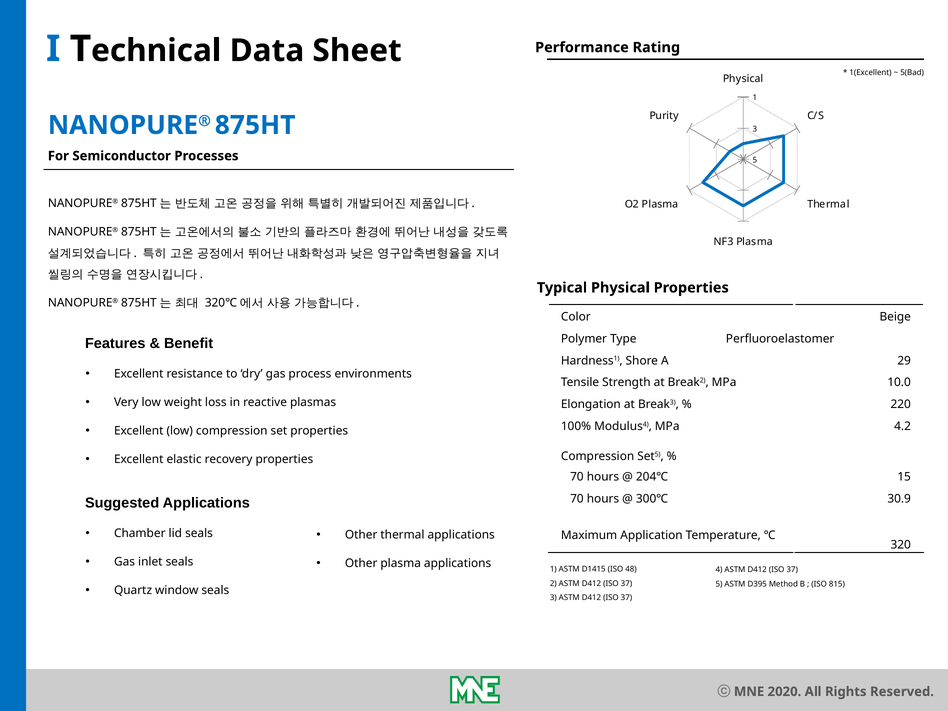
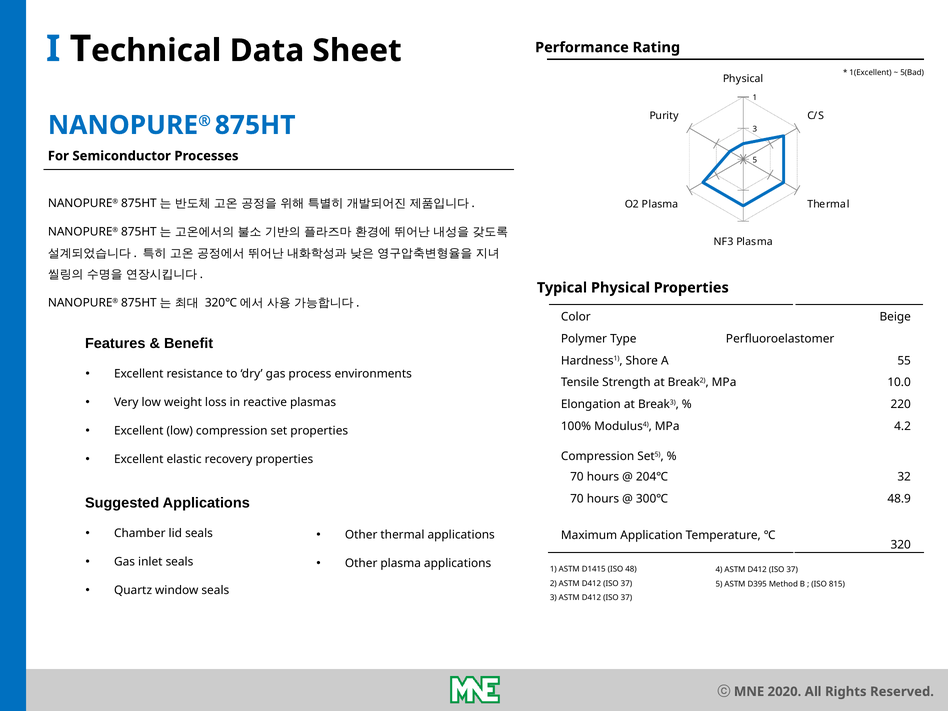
29: 29 -> 55 (904, 361)
15: 15 -> 32 (904, 477)
30.9: 30.9 -> 48.9 (899, 499)
